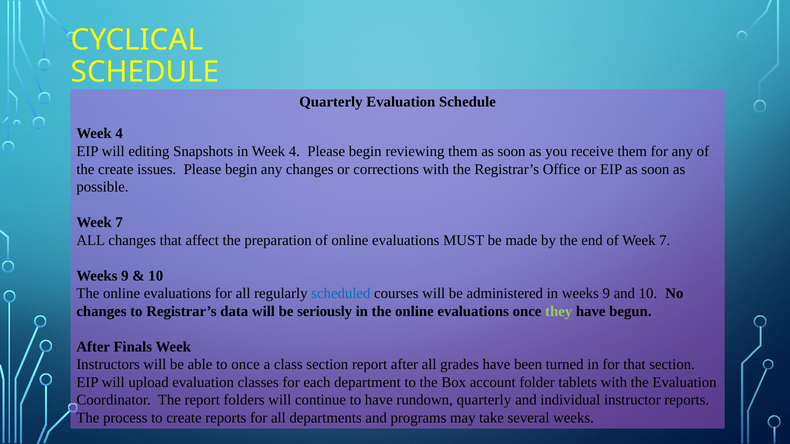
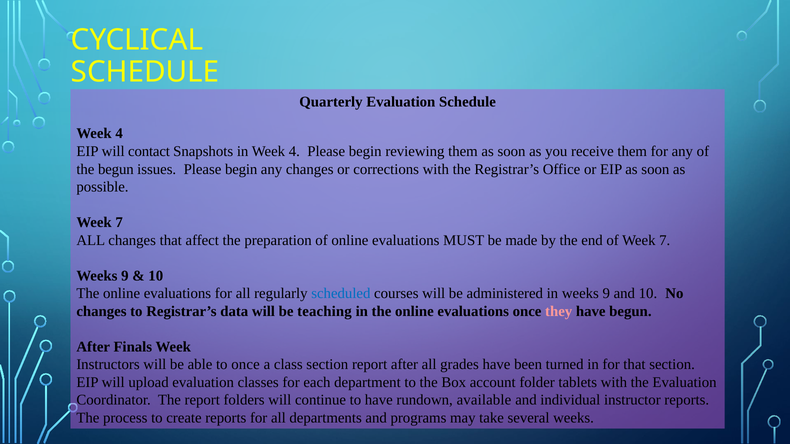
editing: editing -> contact (149, 151)
the create: create -> begun (116, 169)
seriously: seriously -> teaching (324, 311)
they colour: light green -> pink (559, 311)
rundown quarterly: quarterly -> available (484, 400)
